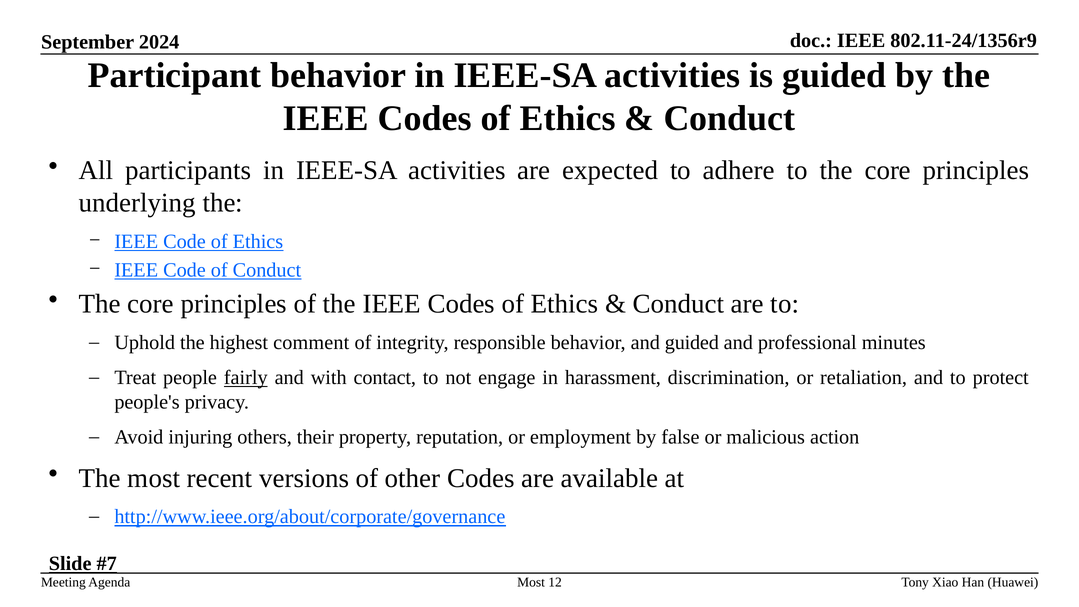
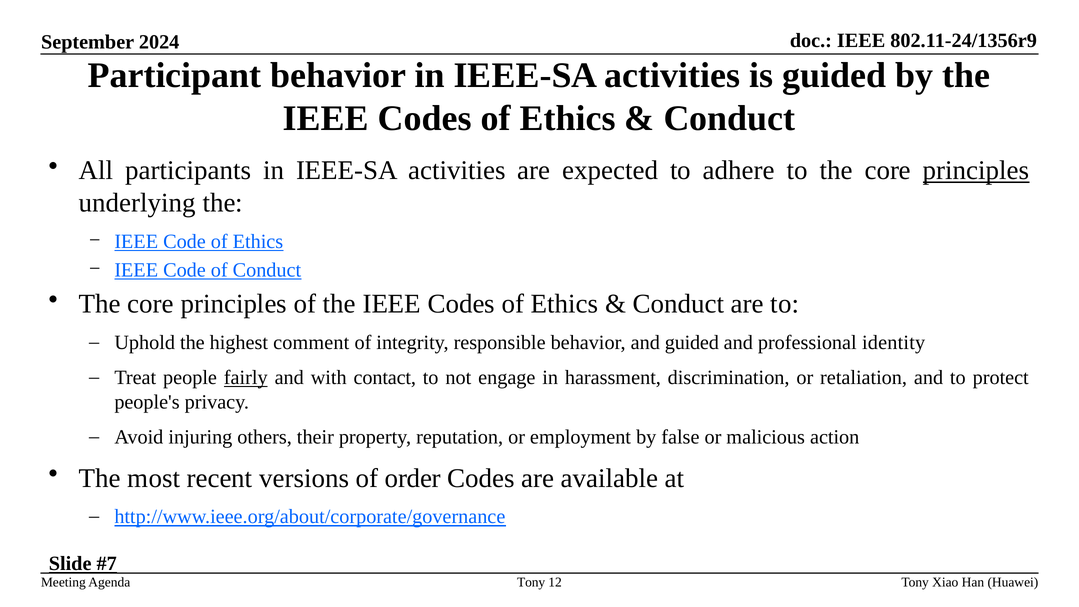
principles underline: none -> present (976, 171)
minutes: minutes -> identity (894, 343)
other: other -> order (413, 478)
Most: Most -> Tony (531, 582)
